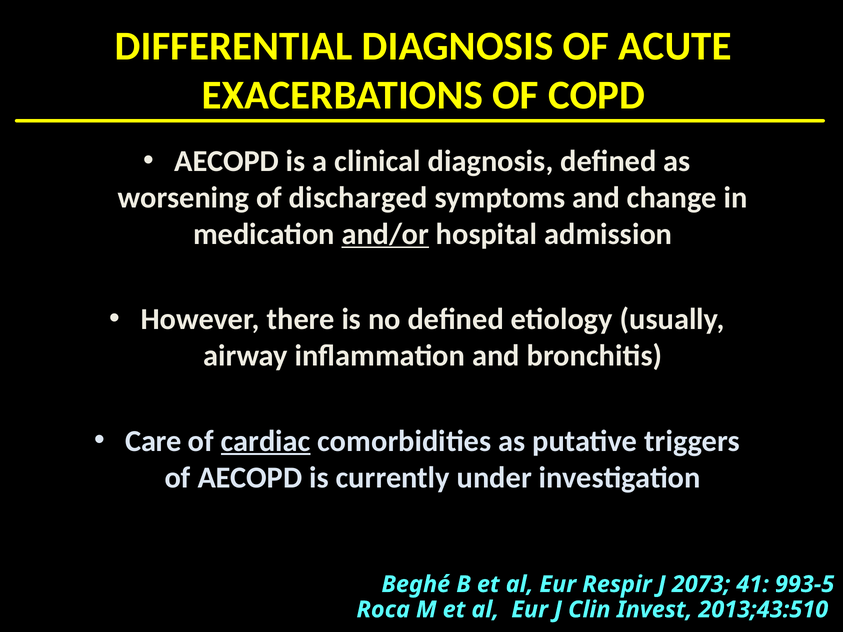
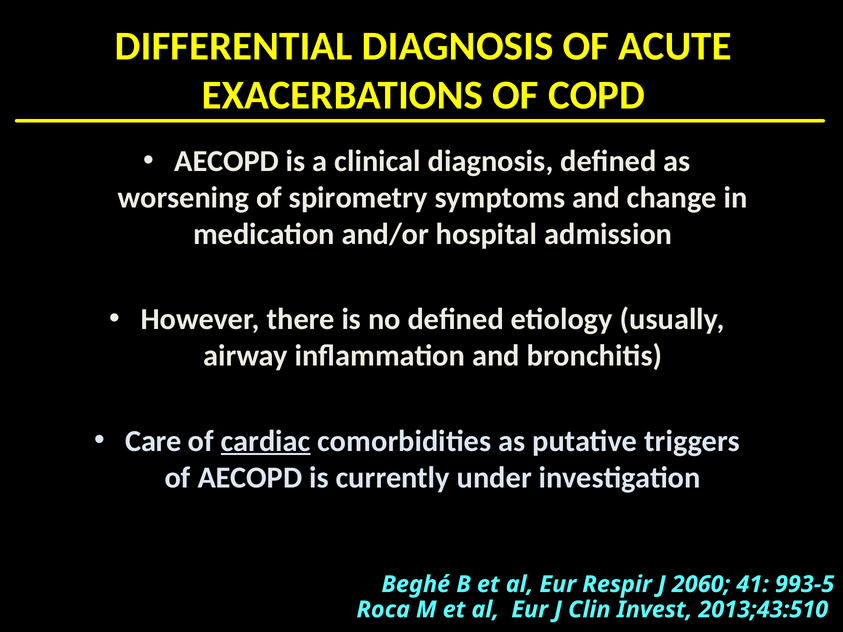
discharged: discharged -> spirometry (358, 198)
and/or underline: present -> none (385, 234)
2073: 2073 -> 2060 (701, 585)
